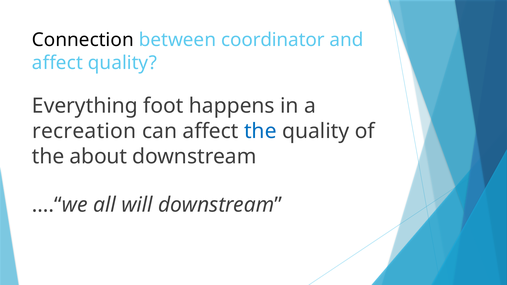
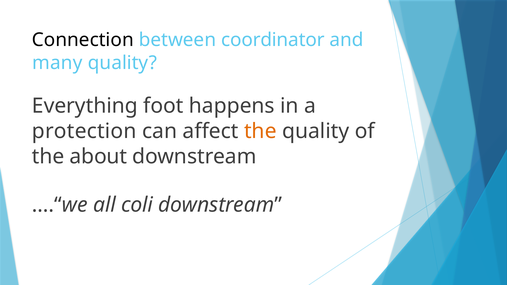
affect: affect -> many (57, 63)
recreation: recreation -> protection (84, 131)
the colour: blue -> orange (260, 131)
will: will -> coli (137, 205)
